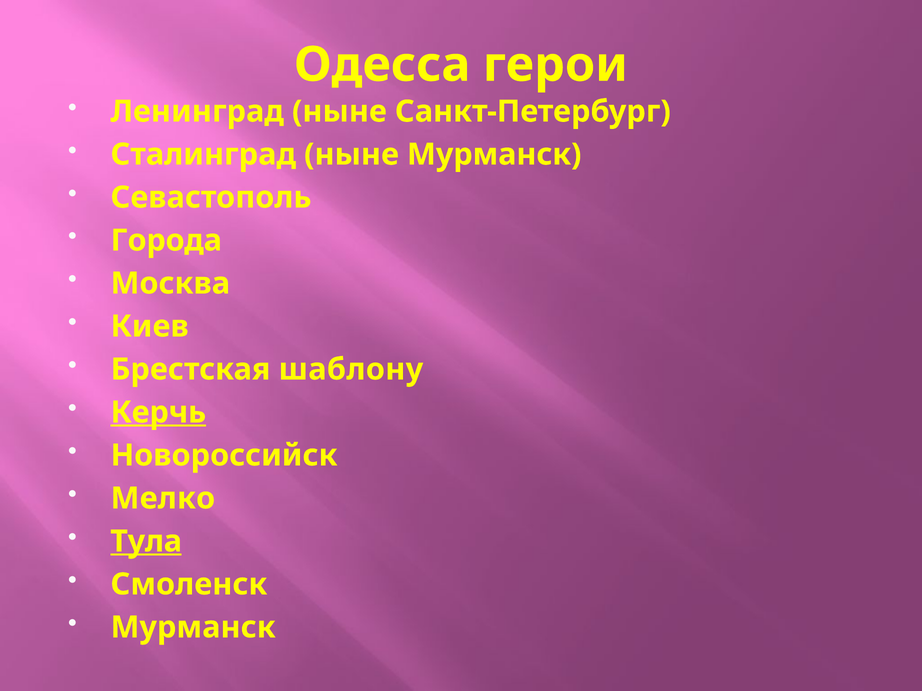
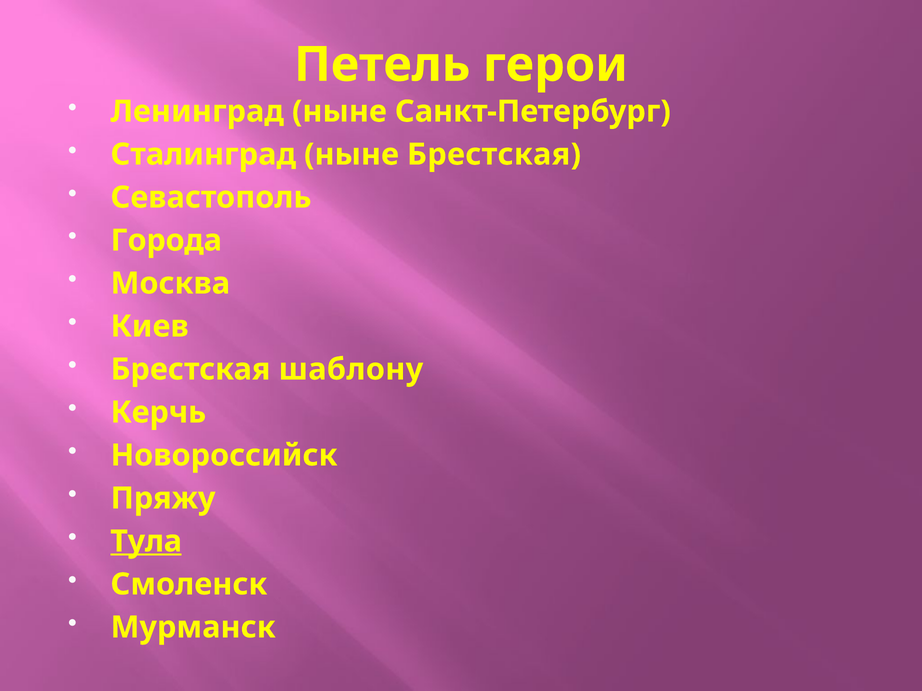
Одесса: Одесса -> Петель (382, 65)
ныне Мурманск: Мурманск -> Брестская (494, 155)
Керчь underline: present -> none (158, 413)
Мелко: Мелко -> Пряжу (163, 499)
